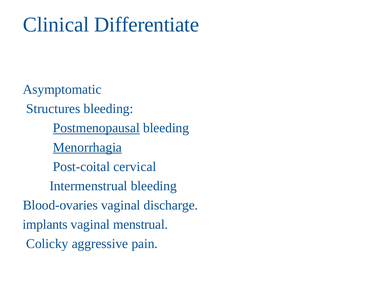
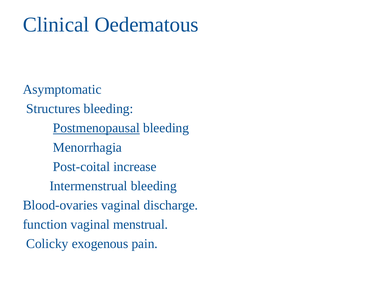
Differentiate: Differentiate -> Oedematous (147, 25)
Menorrhagia underline: present -> none (87, 147)
cervical: cervical -> increase (135, 167)
implants: implants -> function (45, 224)
aggressive: aggressive -> exogenous (100, 244)
